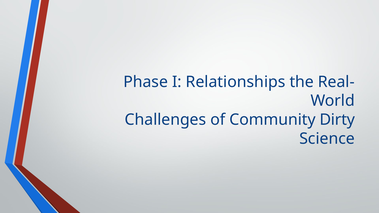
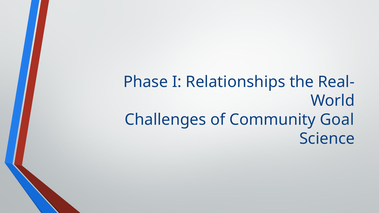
Dirty: Dirty -> Goal (337, 120)
